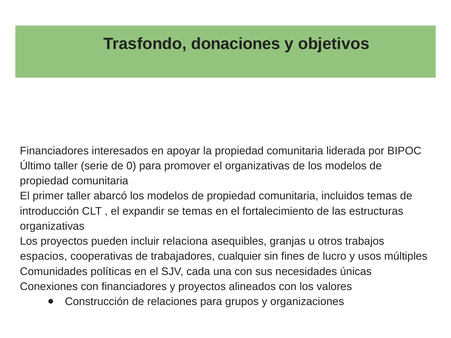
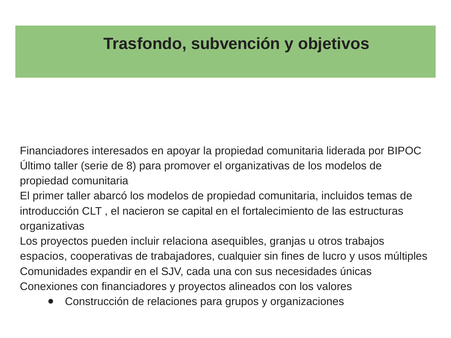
donaciones: donaciones -> subvención (236, 44)
0: 0 -> 8 (131, 166)
expandir: expandir -> nacieron (143, 211)
se temas: temas -> capital (197, 211)
políticas: políticas -> expandir (111, 272)
